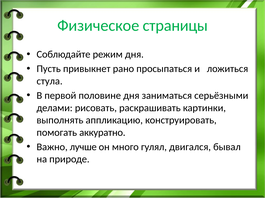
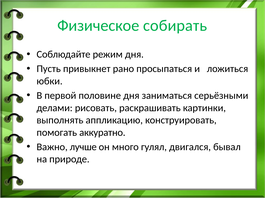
страницы: страницы -> собирать (175, 26)
стула: стула -> юбки (50, 81)
